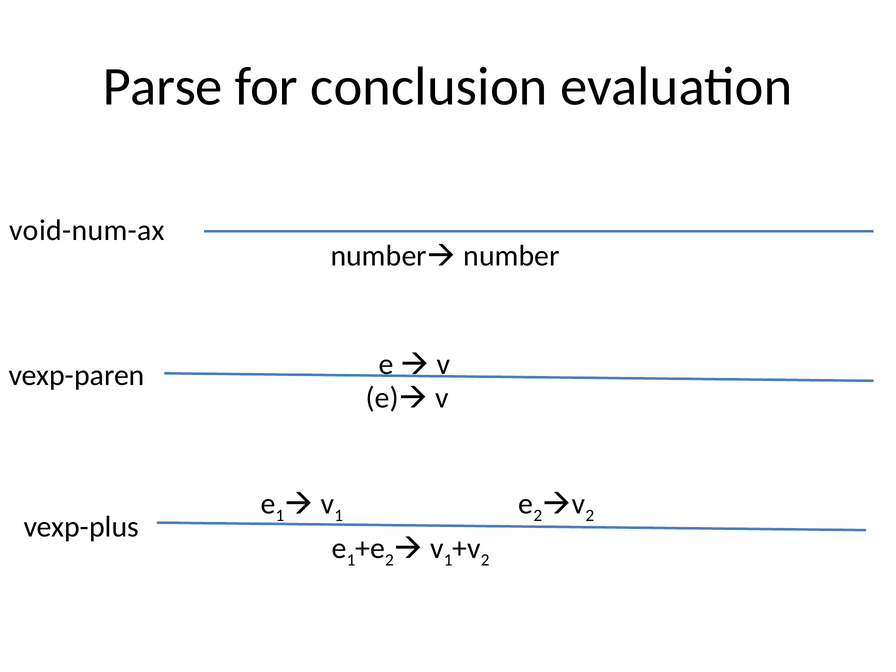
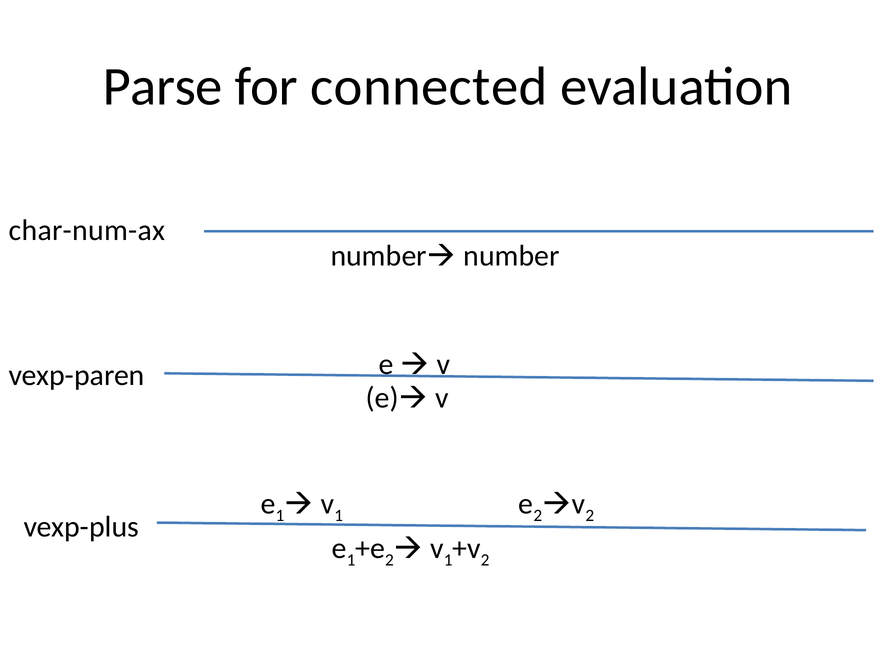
conclusion: conclusion -> connected (429, 87)
void-num-ax: void-num-ax -> char-num-ax (87, 230)
